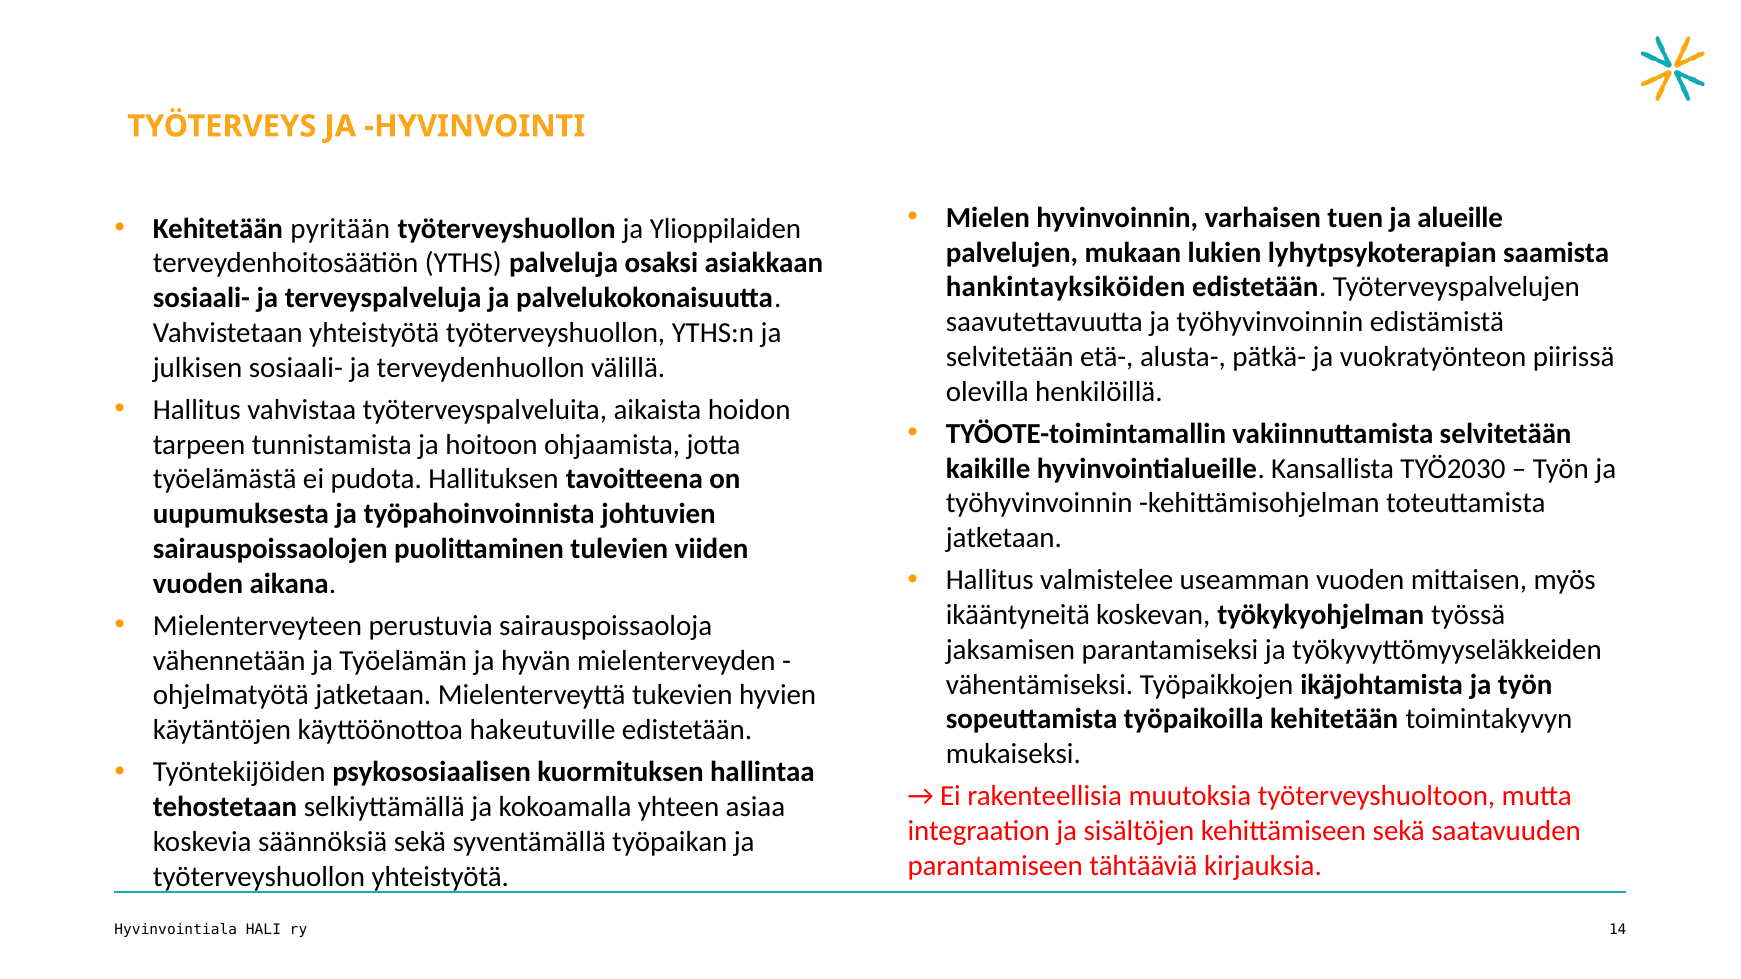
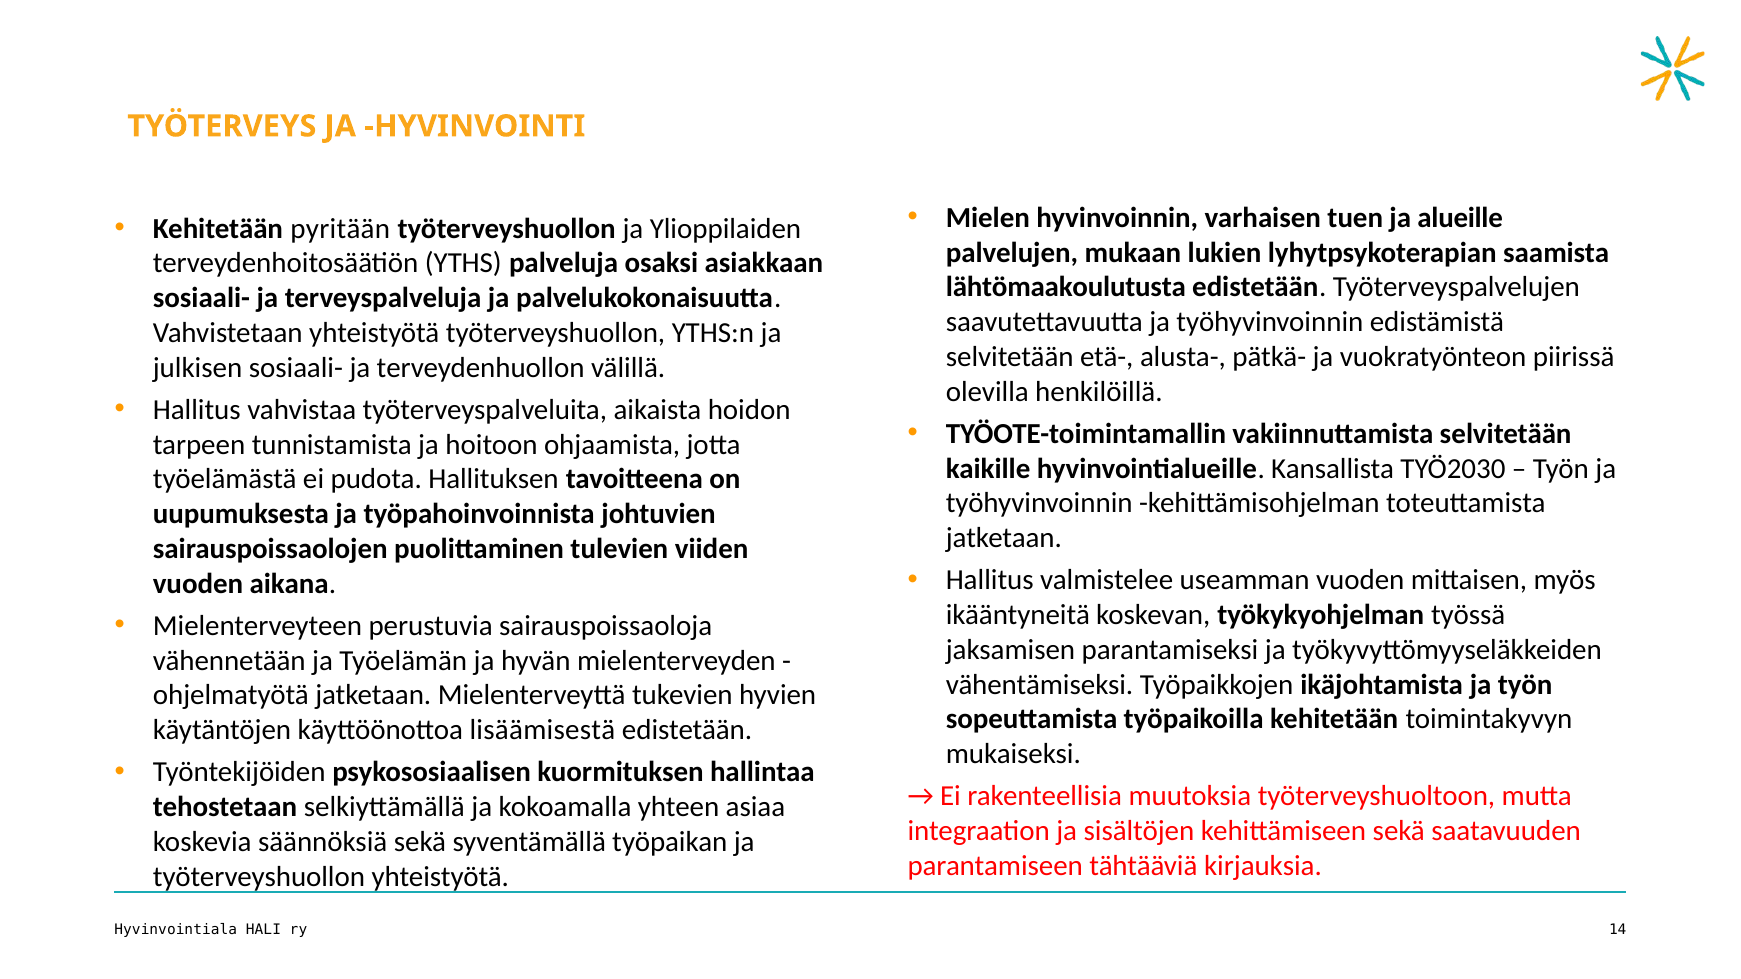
hankintayksiköiden: hankintayksiköiden -> lähtömaakoulutusta (1066, 287)
hakeutuville: hakeutuville -> lisäämisestä (542, 730)
